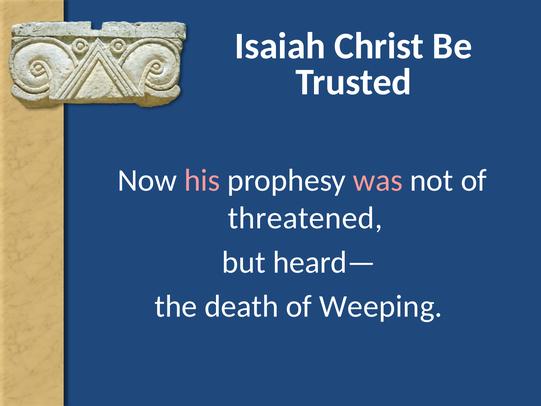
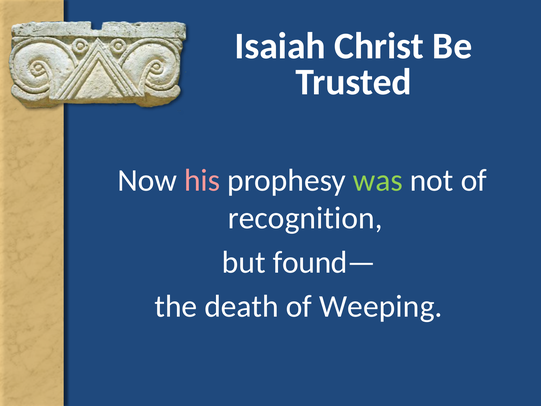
was colour: pink -> light green (378, 180)
threatened: threatened -> recognition (305, 218)
heard—: heard— -> found— (324, 262)
